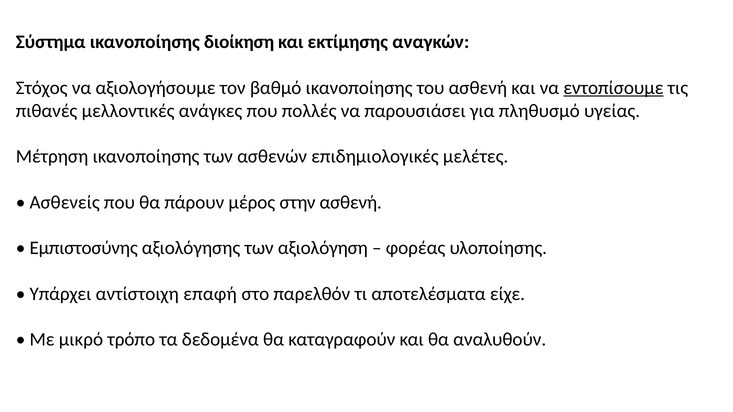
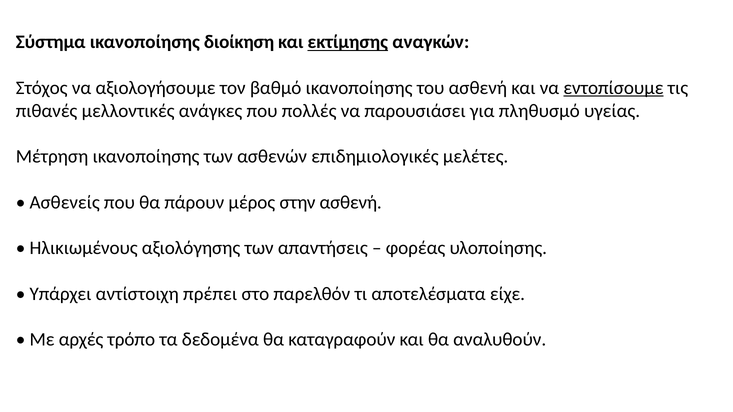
εκτίμησης underline: none -> present (348, 42)
Εμπιστοσύνης: Εμπιστοσύνης -> Ηλικιωμένους (84, 248)
αξιολόγηση: αξιολόγηση -> απαντήσεις (323, 248)
επαφή: επαφή -> πρέπει (210, 294)
μικρό: μικρό -> αρχές (81, 340)
